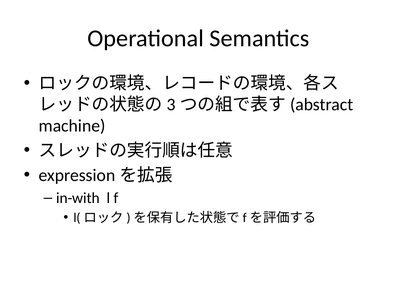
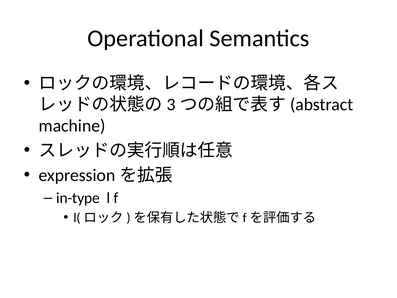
in-with: in-with -> in-type (78, 198)
